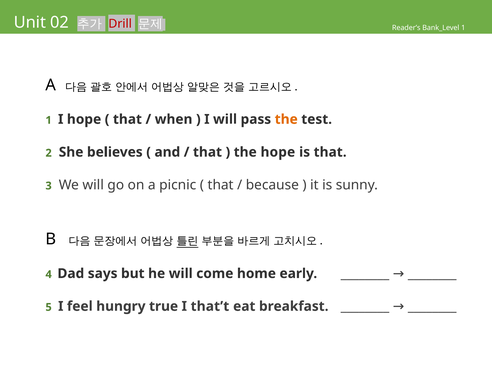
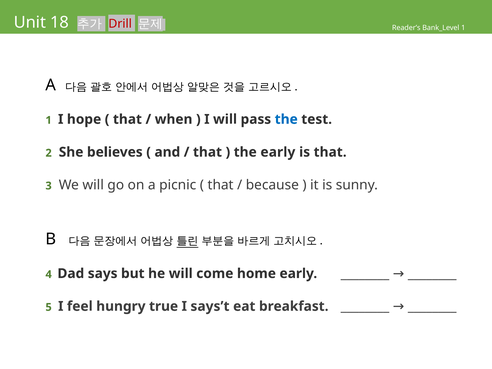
02: 02 -> 18 (60, 22)
the colour: orange -> blue (286, 119)
the hope: hope -> early (278, 152)
that’t: that’t -> says’t (210, 306)
